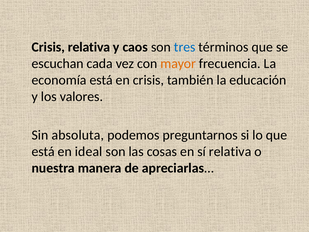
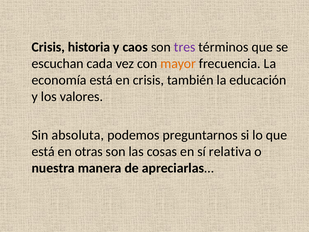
Crisis relativa: relativa -> historia (89, 47)
tres colour: blue -> purple (185, 47)
ideal: ideal -> otras (89, 151)
